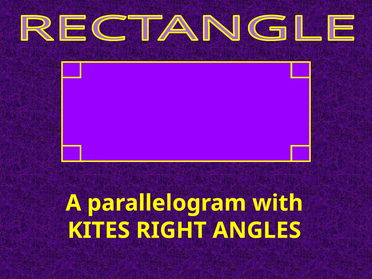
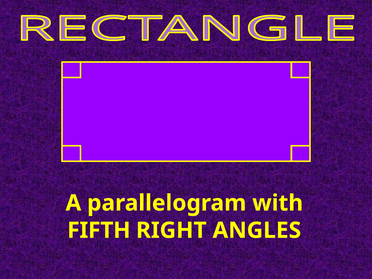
KITES: KITES -> FIFTH (99, 230)
